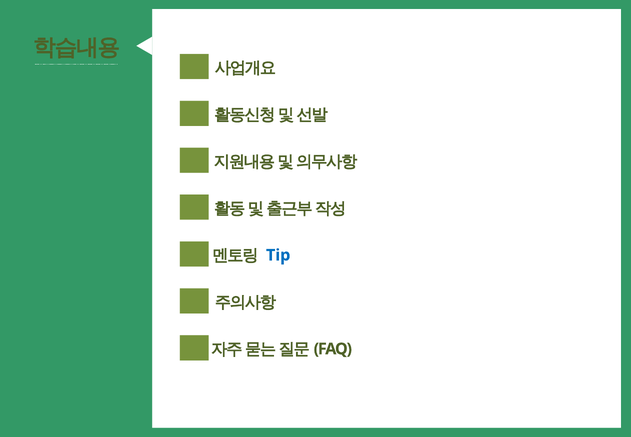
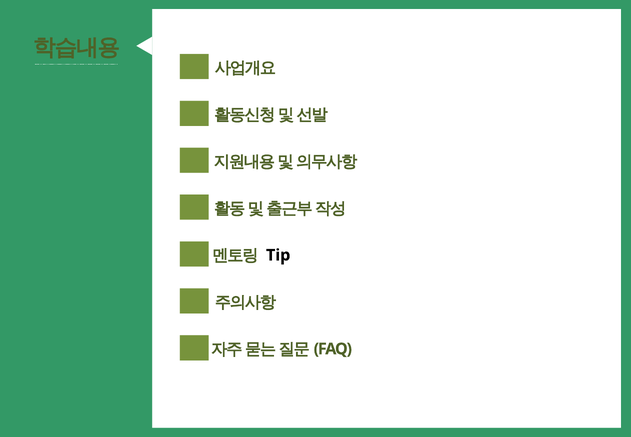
Tip colour: blue -> black (278, 255)
